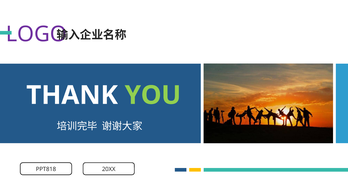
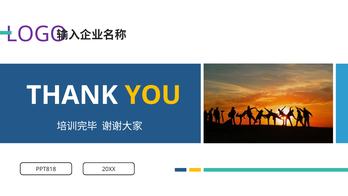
YOU colour: light green -> yellow (153, 95)
